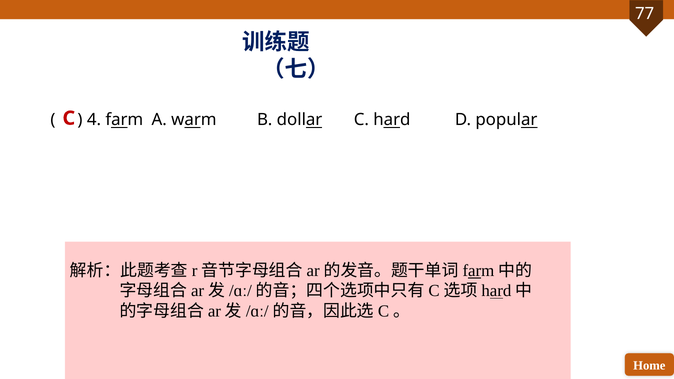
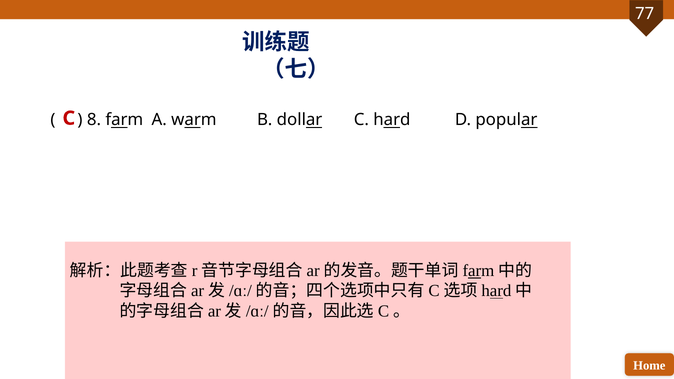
4: 4 -> 8 (94, 120)
